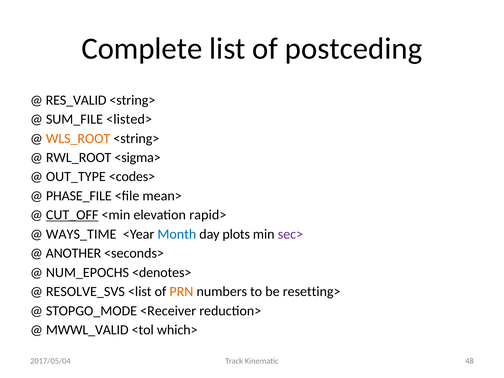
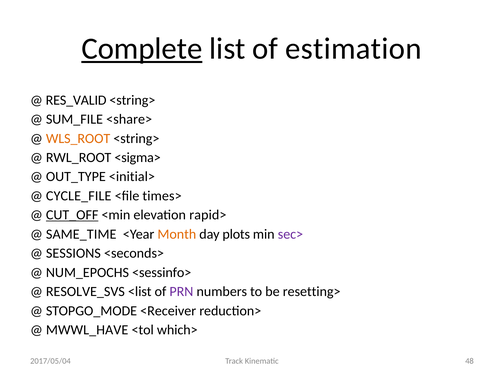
Complete underline: none -> present (142, 49)
postceding: postceding -> estimation (353, 49)
<listed>: <listed> -> <share> (129, 119)
<codes>: <codes> -> <initial> (132, 177)
PHASE_FILE: PHASE_FILE -> CYCLE_FILE (79, 196)
mean>: mean> -> times> (162, 196)
WAYS_TIME: WAYS_TIME -> SAME_TIME (81, 234)
Month colour: blue -> orange (177, 234)
ANOTHER: ANOTHER -> SESSIONS (73, 253)
<denotes>: <denotes> -> <sessinfo> (162, 272)
PRN colour: orange -> purple (181, 292)
MWWL_VALID: MWWL_VALID -> MWWL_HAVE (87, 330)
